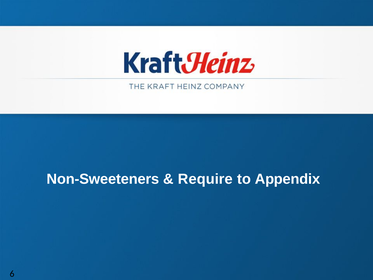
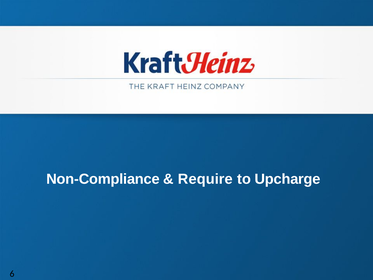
Non-Sweeteners: Non-Sweeteners -> Non-Compliance (103, 179)
Appendix: Appendix -> Upcharge (288, 179)
